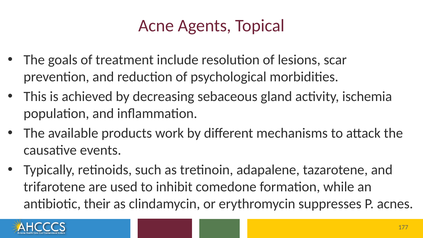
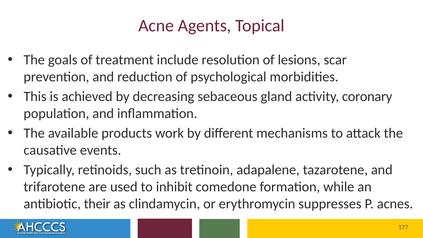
ischemia: ischemia -> coronary (367, 97)
